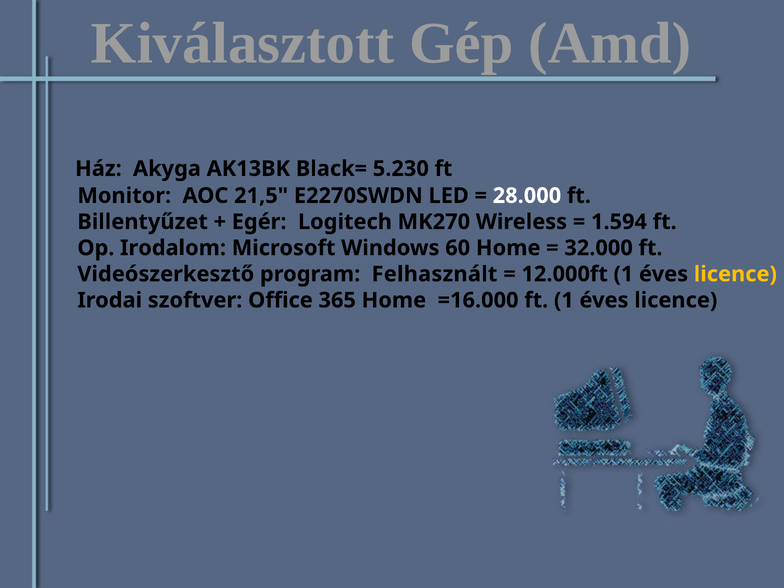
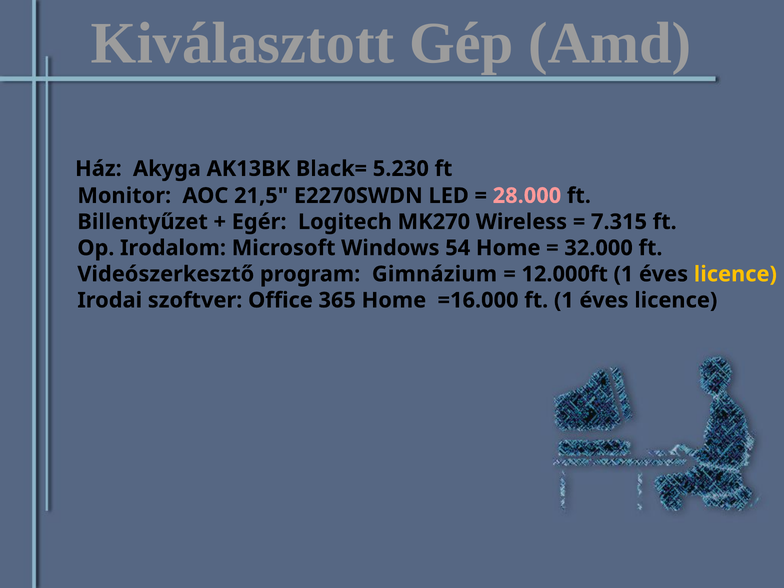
28.000 colour: white -> pink (527, 196)
1.594: 1.594 -> 7.315 (619, 222)
60: 60 -> 54 (458, 248)
Felhasznált: Felhasznált -> Gimnázium (434, 274)
